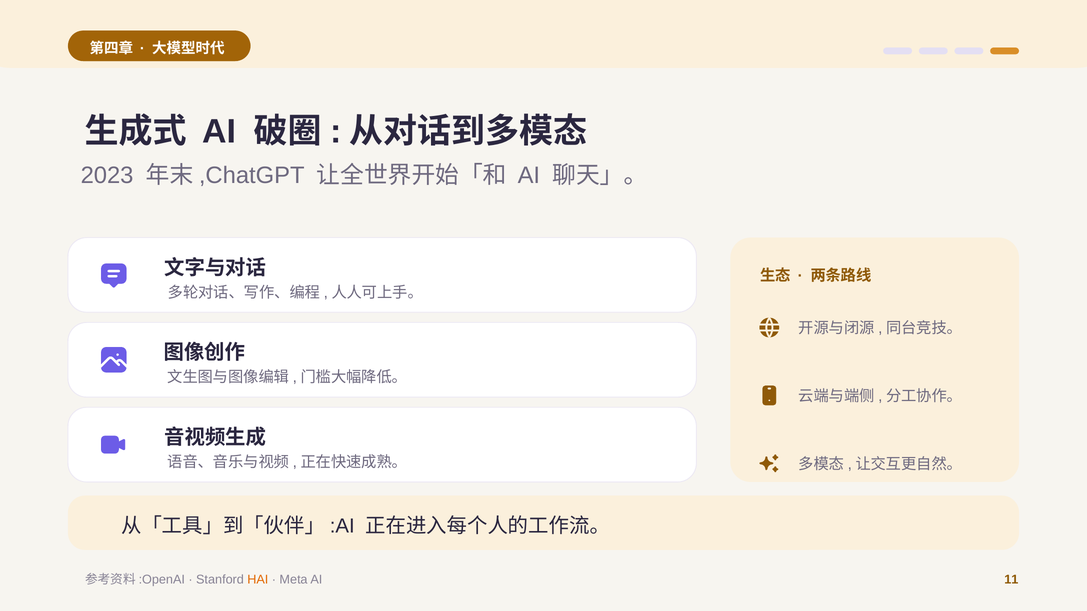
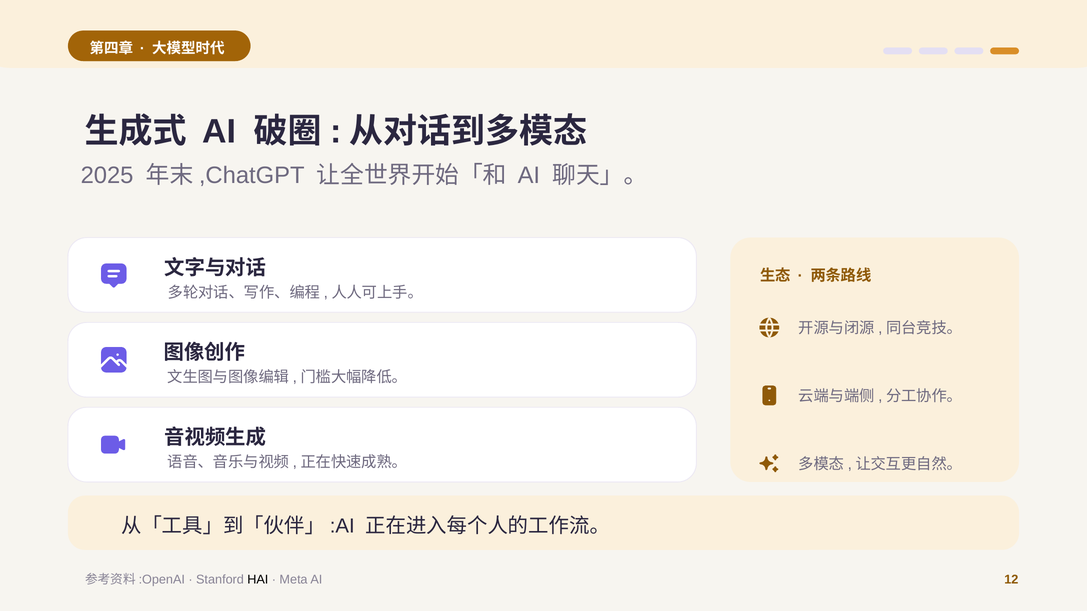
2023: 2023 -> 2025 (107, 176)
HAI colour: orange -> black (258, 580)
11: 11 -> 12 (1011, 580)
